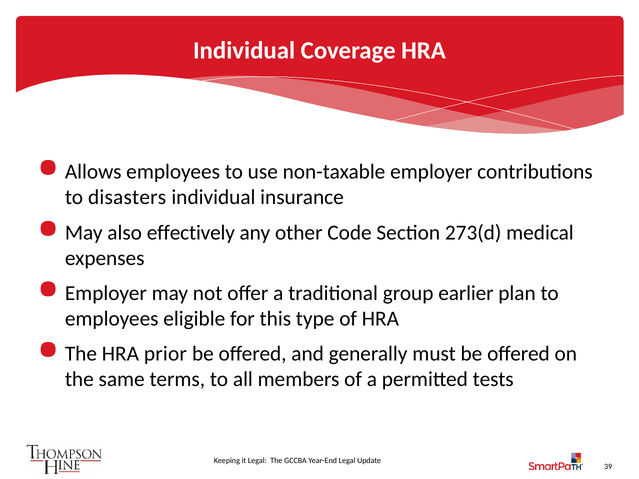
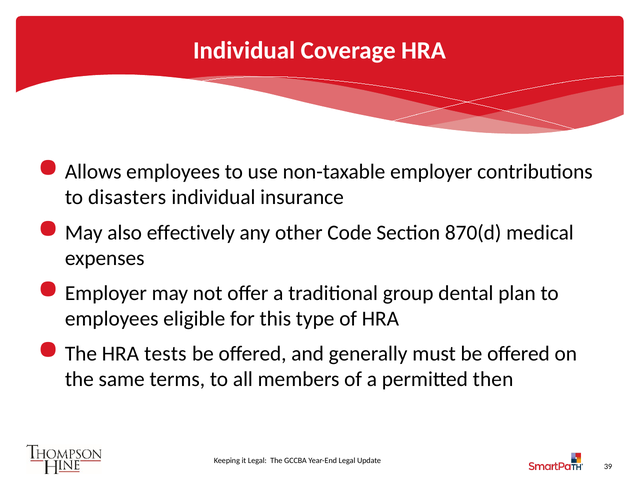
273(d: 273(d -> 870(d (473, 233)
earlier: earlier -> dental (466, 293)
prior: prior -> tests (165, 354)
tests: tests -> then (493, 380)
